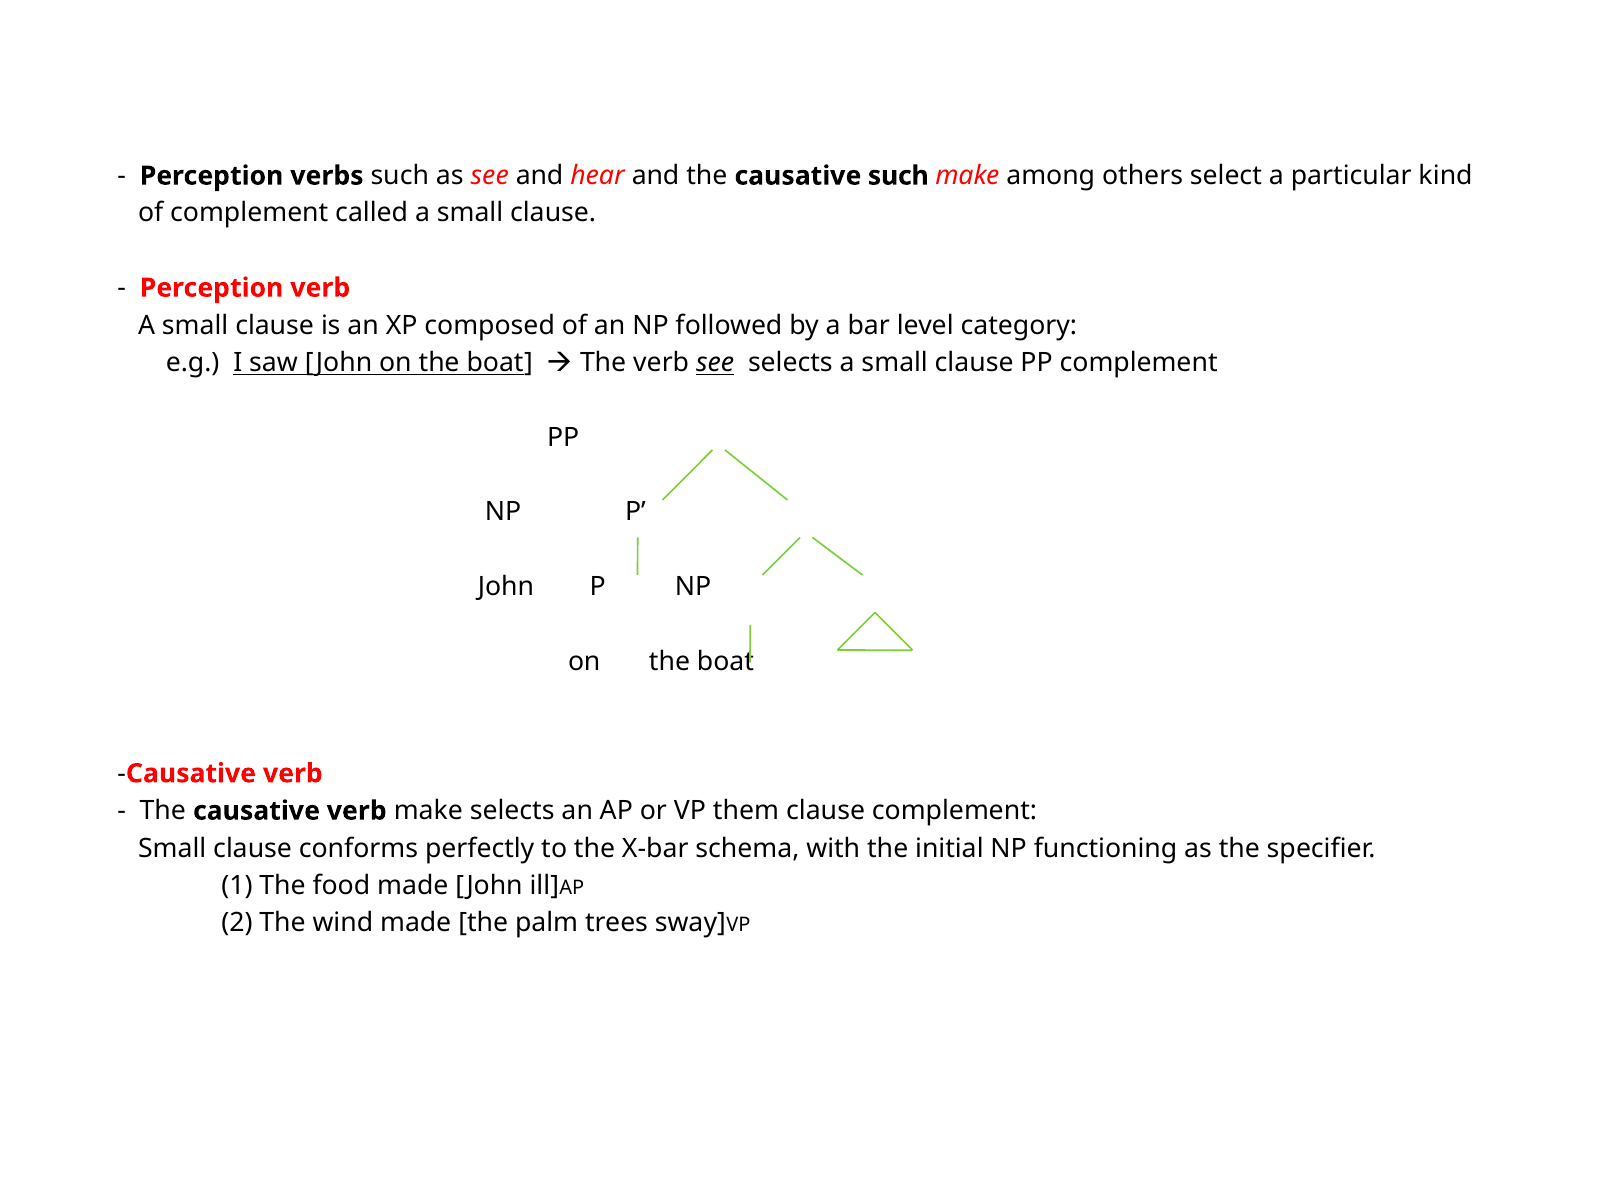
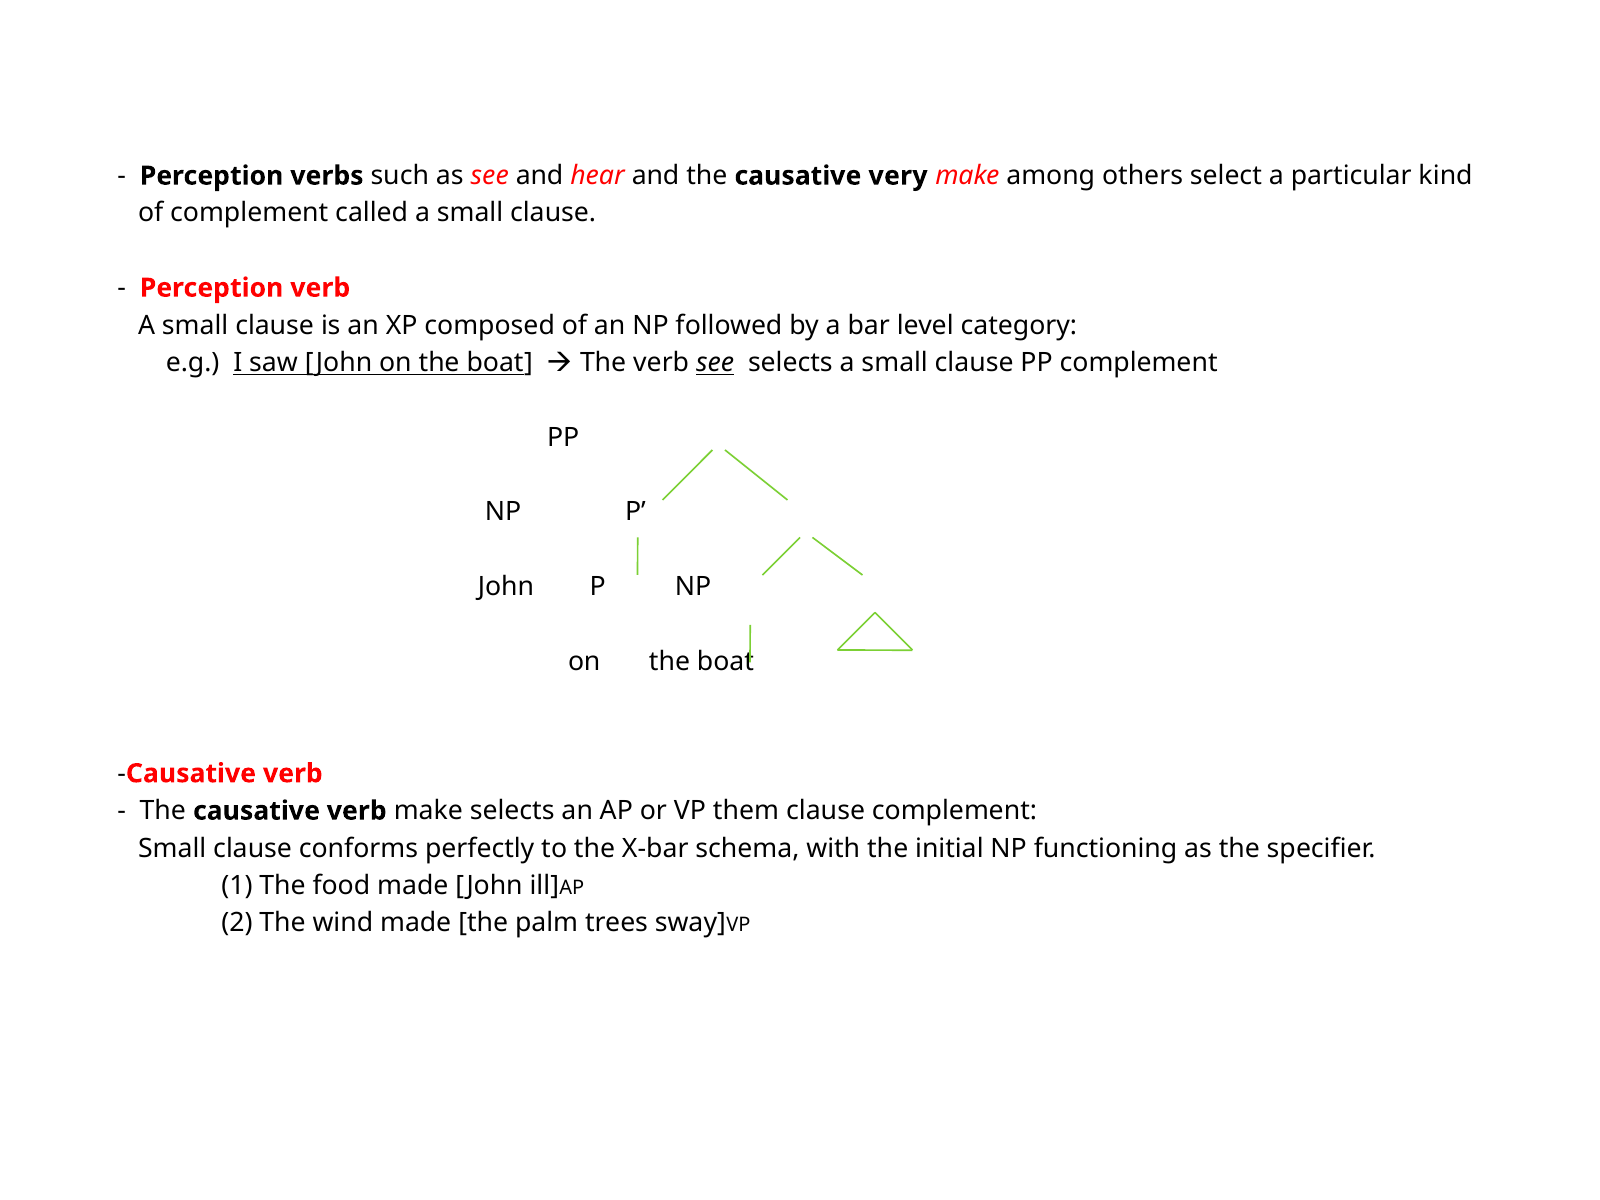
causative such: such -> very (898, 176)
